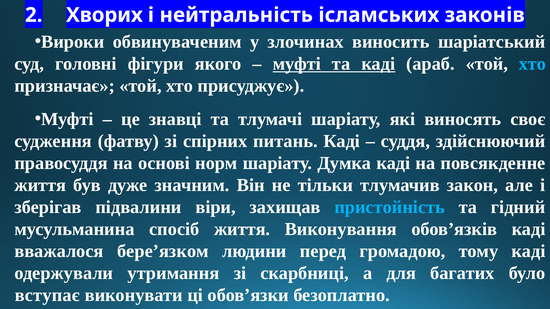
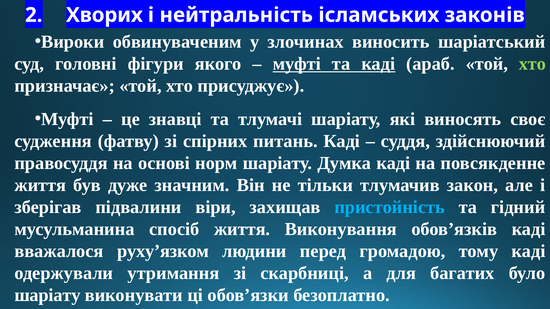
хто colour: light blue -> light green (532, 64)
бере’язком: бере’язком -> руху’язком (163, 251)
вступає: вступає -> шаріату (47, 295)
